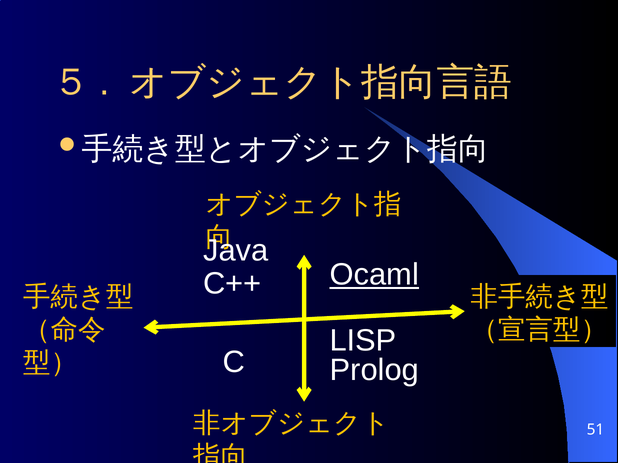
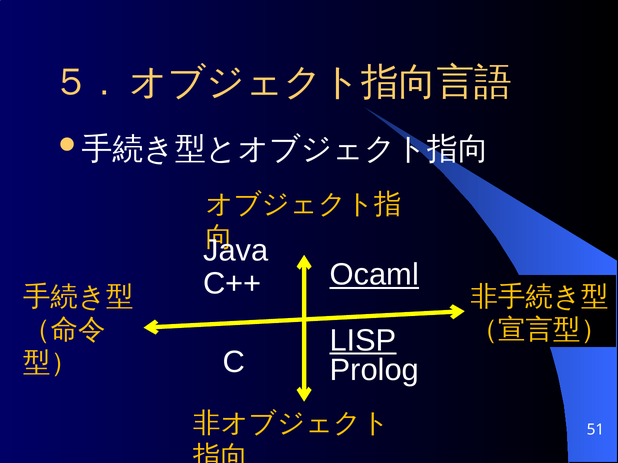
LISP underline: none -> present (363, 341)
